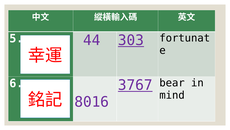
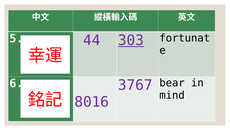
3767 underline: present -> none (135, 85)
